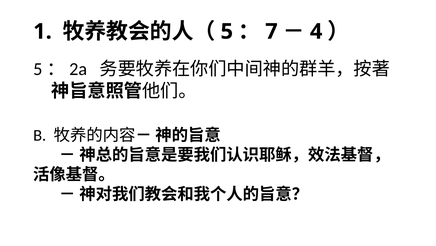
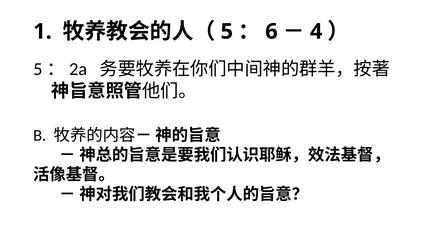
7: 7 -> 6 (271, 31)
